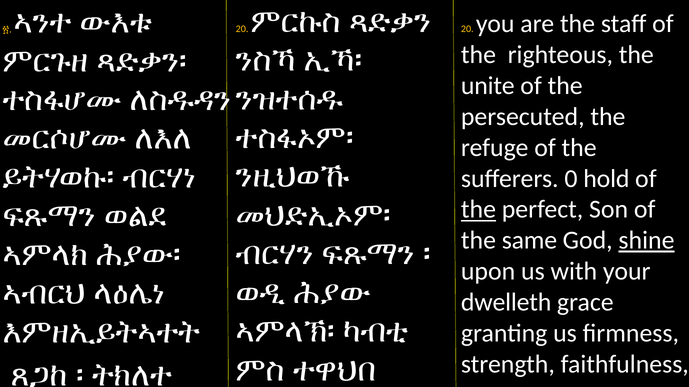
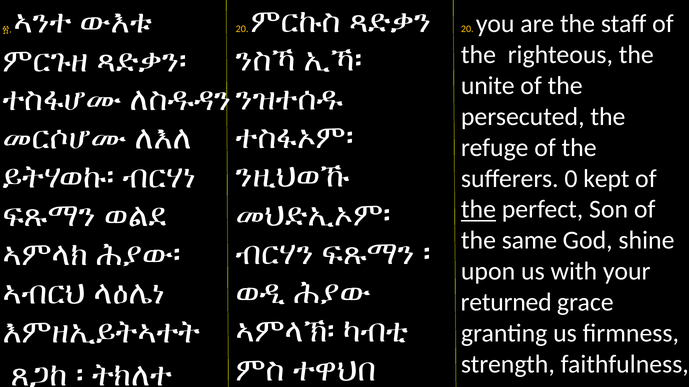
hold: hold -> kept (606, 179)
shine underline: present -> none (646, 241)
dwelleth: dwelleth -> returned (506, 303)
